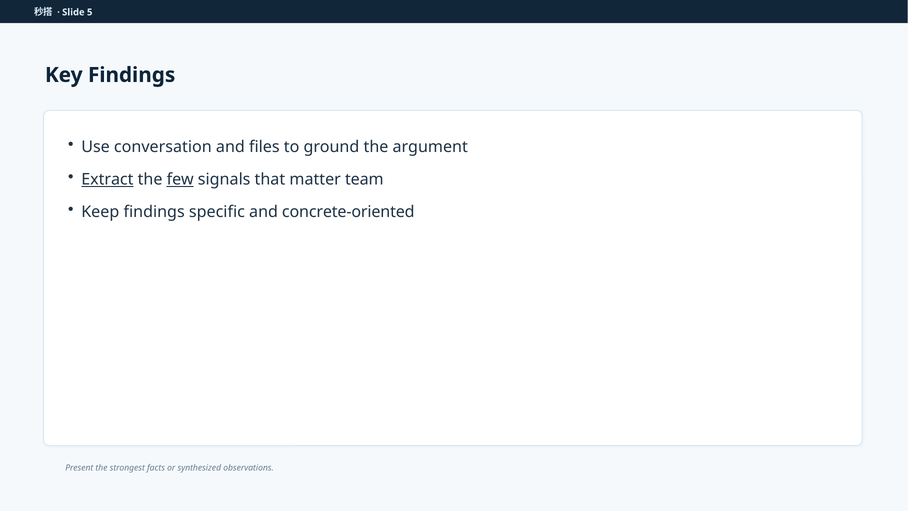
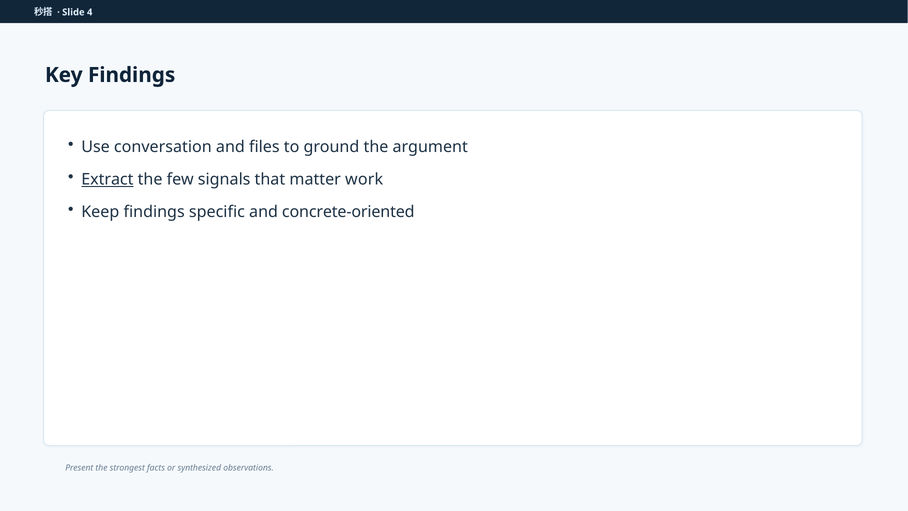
5: 5 -> 4 (90, 12)
few underline: present -> none (180, 179)
team: team -> work (364, 179)
